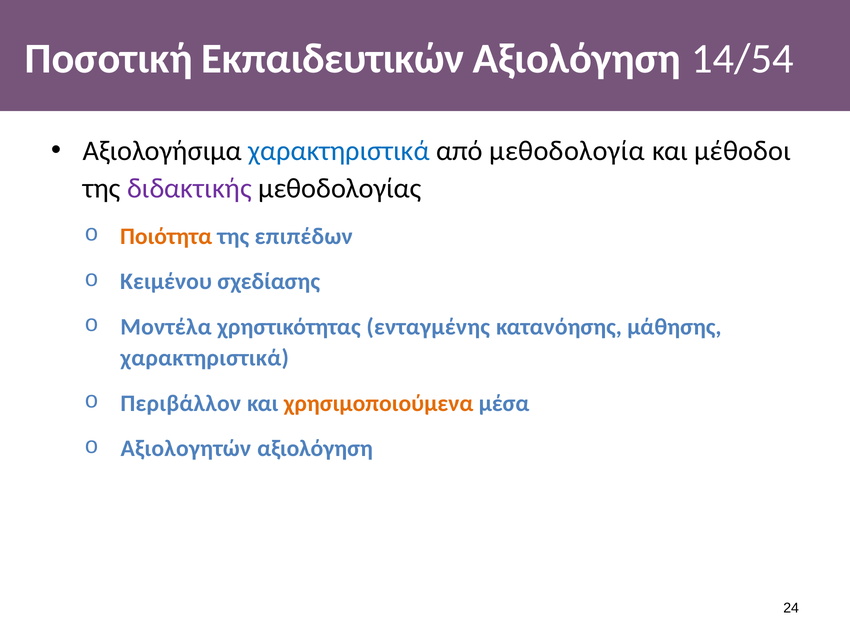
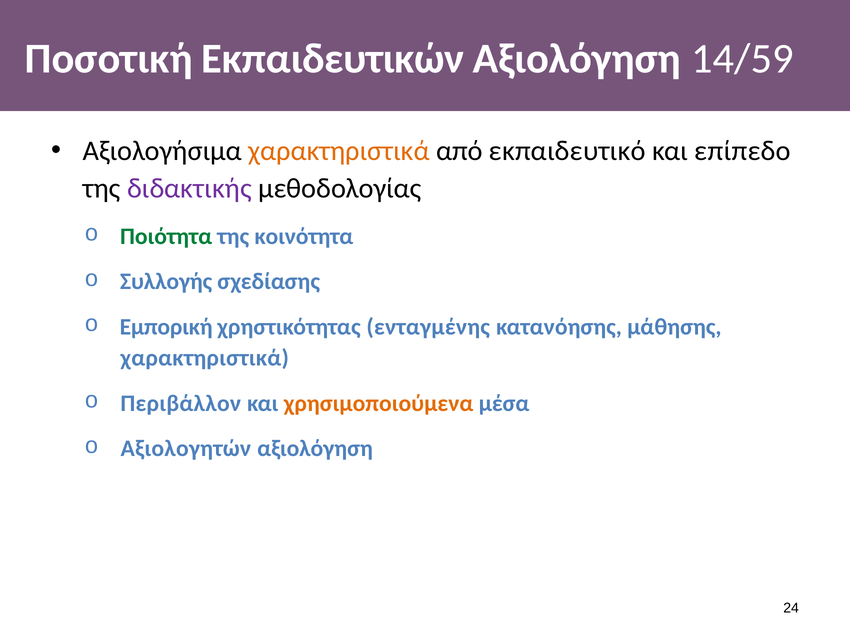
14/54: 14/54 -> 14/59 (742, 59)
χαρακτηριστικά colour: blue -> orange (339, 151)
μεθοδολογία: μεθοδολογία -> εκπαιδευτικό (567, 151)
μέθοδοι: μέθοδοι -> επίπεδο (743, 151)
Ποιότητα colour: orange -> green (166, 236)
επιπέδων: επιπέδων -> κοινότητα (304, 236)
Κειμένου: Κειμένου -> Συλλογής (166, 282)
Μοντέλα: Μοντέλα -> Εμπορική (166, 327)
